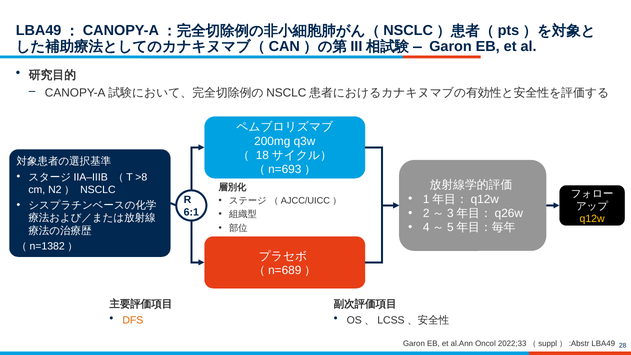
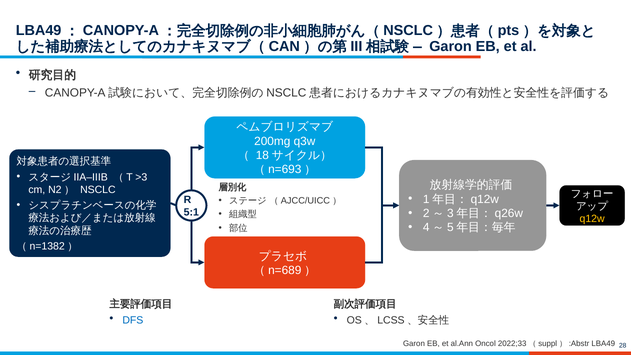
>8: >8 -> >3 (141, 177)
6:1: 6:1 -> 5:1 (191, 212)
DFS colour: orange -> blue (133, 320)
